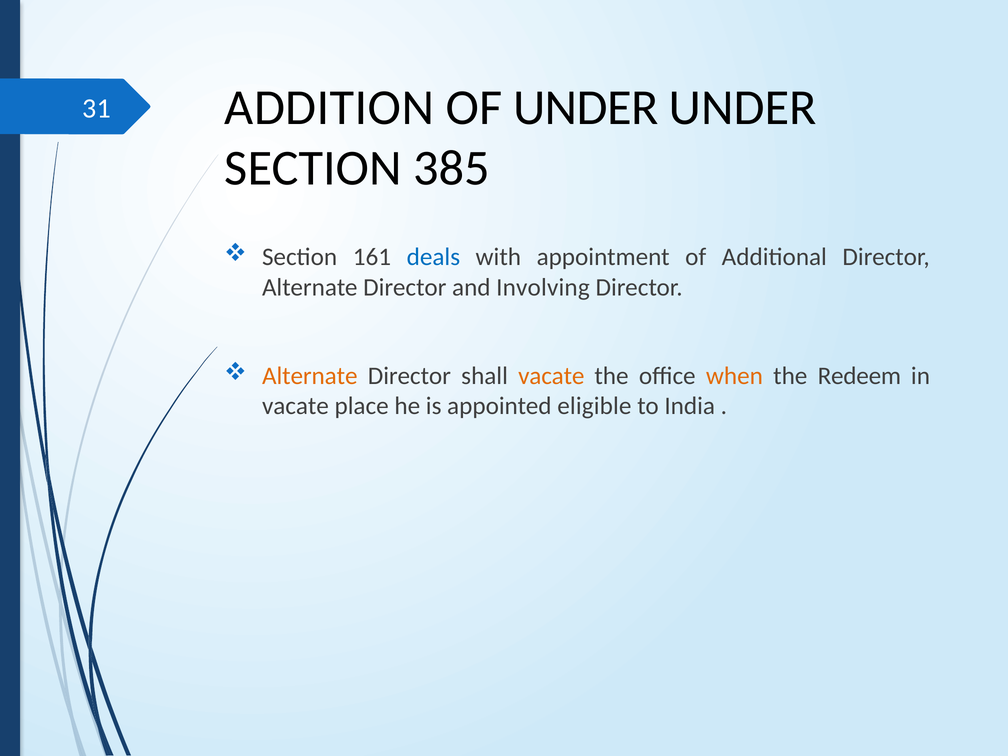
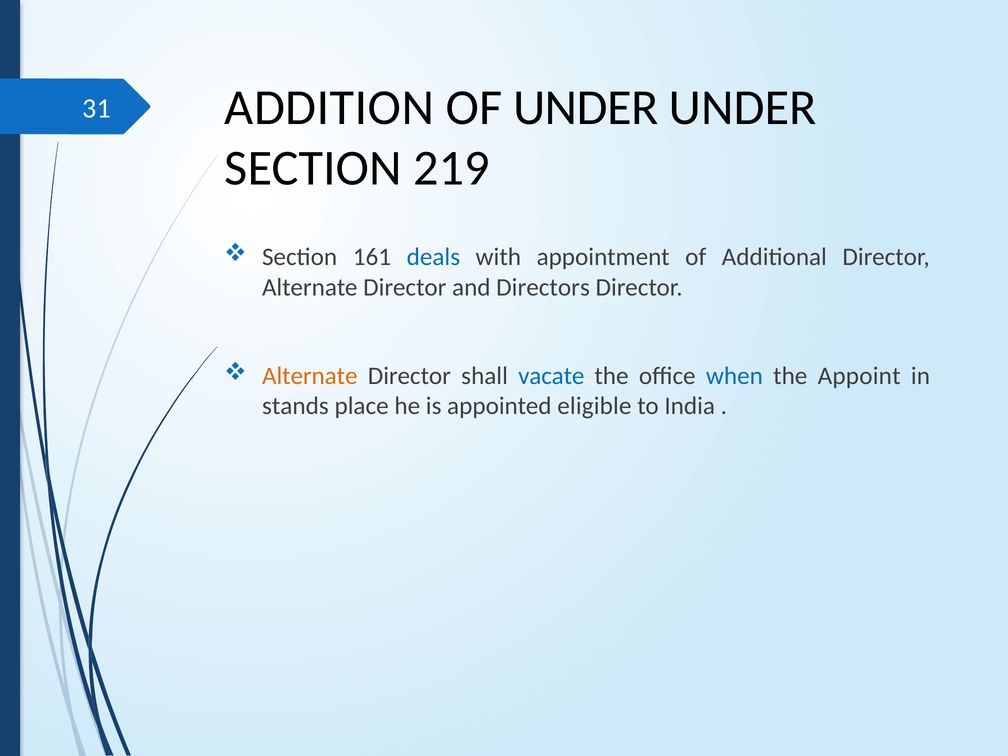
385: 385 -> 219 (451, 168)
Involving: Involving -> Directors (543, 287)
vacate colour: orange -> blue (551, 376)
when colour: orange -> blue (734, 376)
Redeem: Redeem -> Appoint (859, 376)
vacate: vacate -> stands (295, 406)
